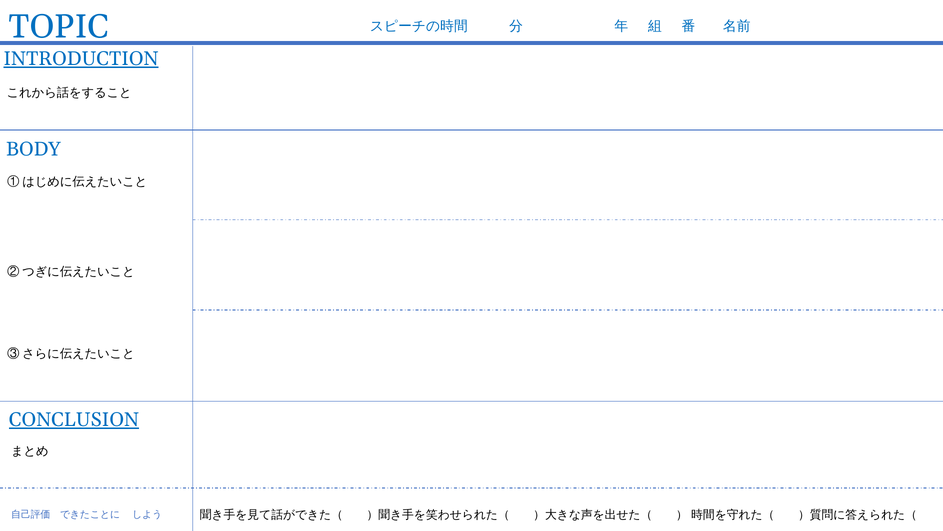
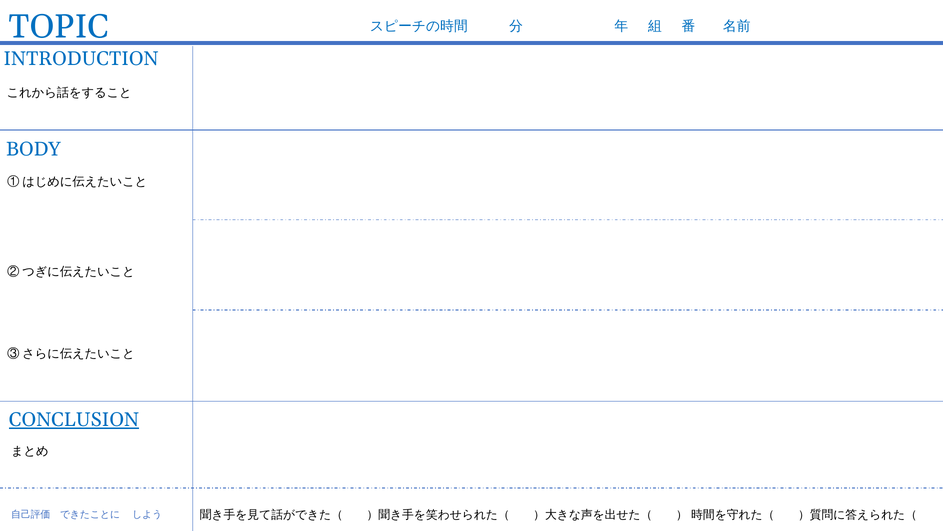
INTRODUCTION underline: present -> none (81, 59)
